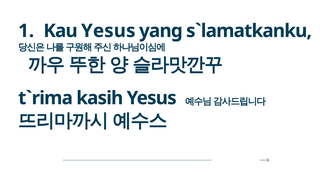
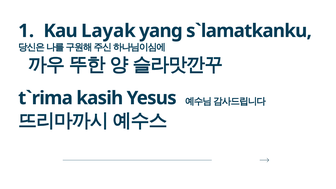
Kau Yesus: Yesus -> Layak (108, 31)
